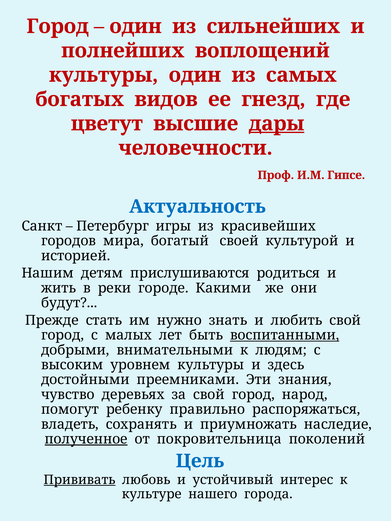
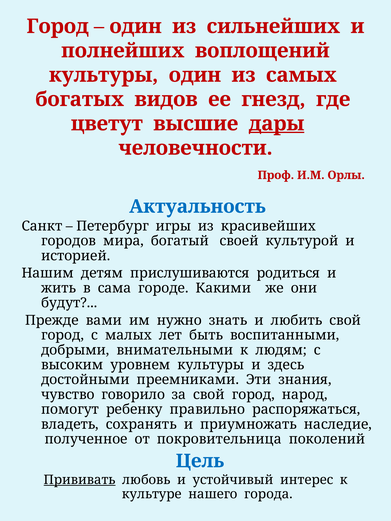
Гипсе: Гипсе -> Орлы (346, 175)
реки: реки -> сама (114, 288)
стать: стать -> вами (104, 320)
воспитанными underline: present -> none (285, 335)
деревьях: деревьях -> говорило (133, 395)
полученное underline: present -> none (86, 439)
